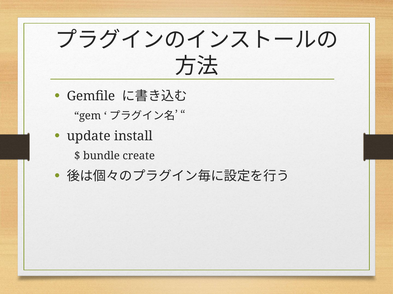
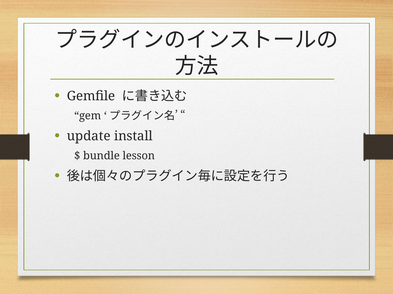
create: create -> lesson (139, 156)
